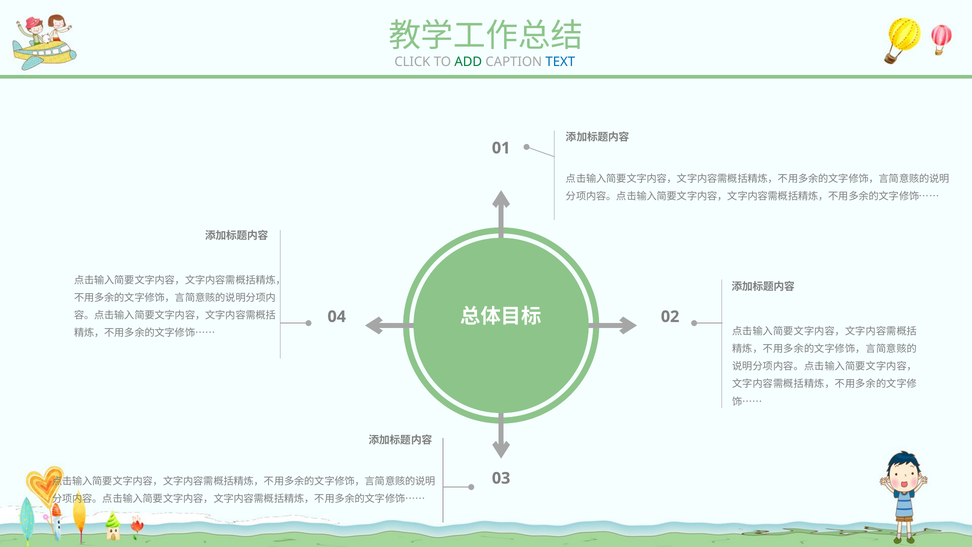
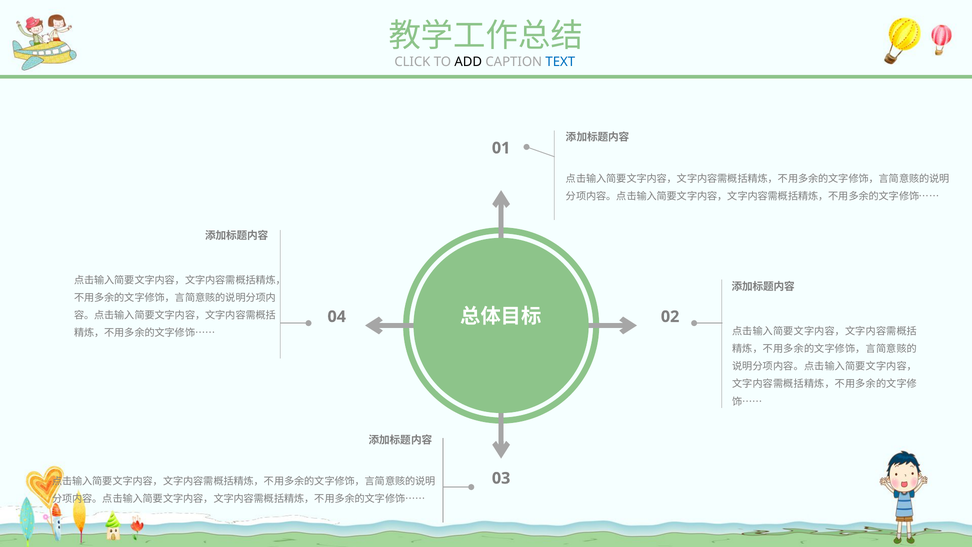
ADD colour: green -> black (468, 62)
